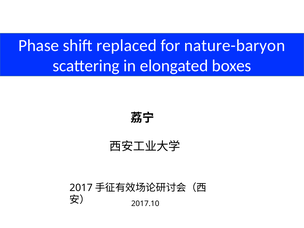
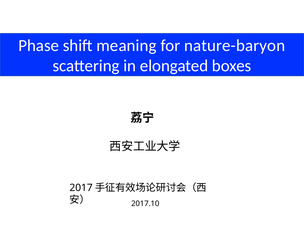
replaced: replaced -> meaning (127, 46)
